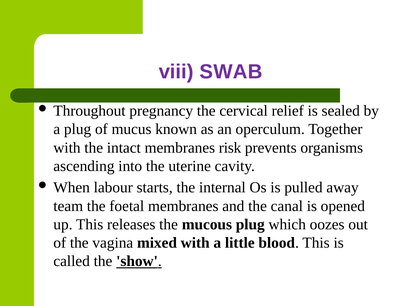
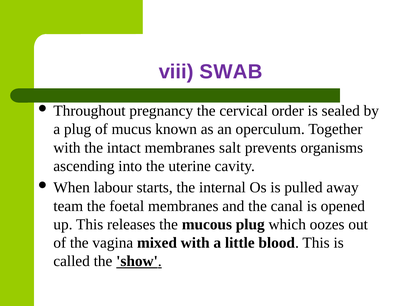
relief: relief -> order (288, 111)
risk: risk -> salt (230, 148)
